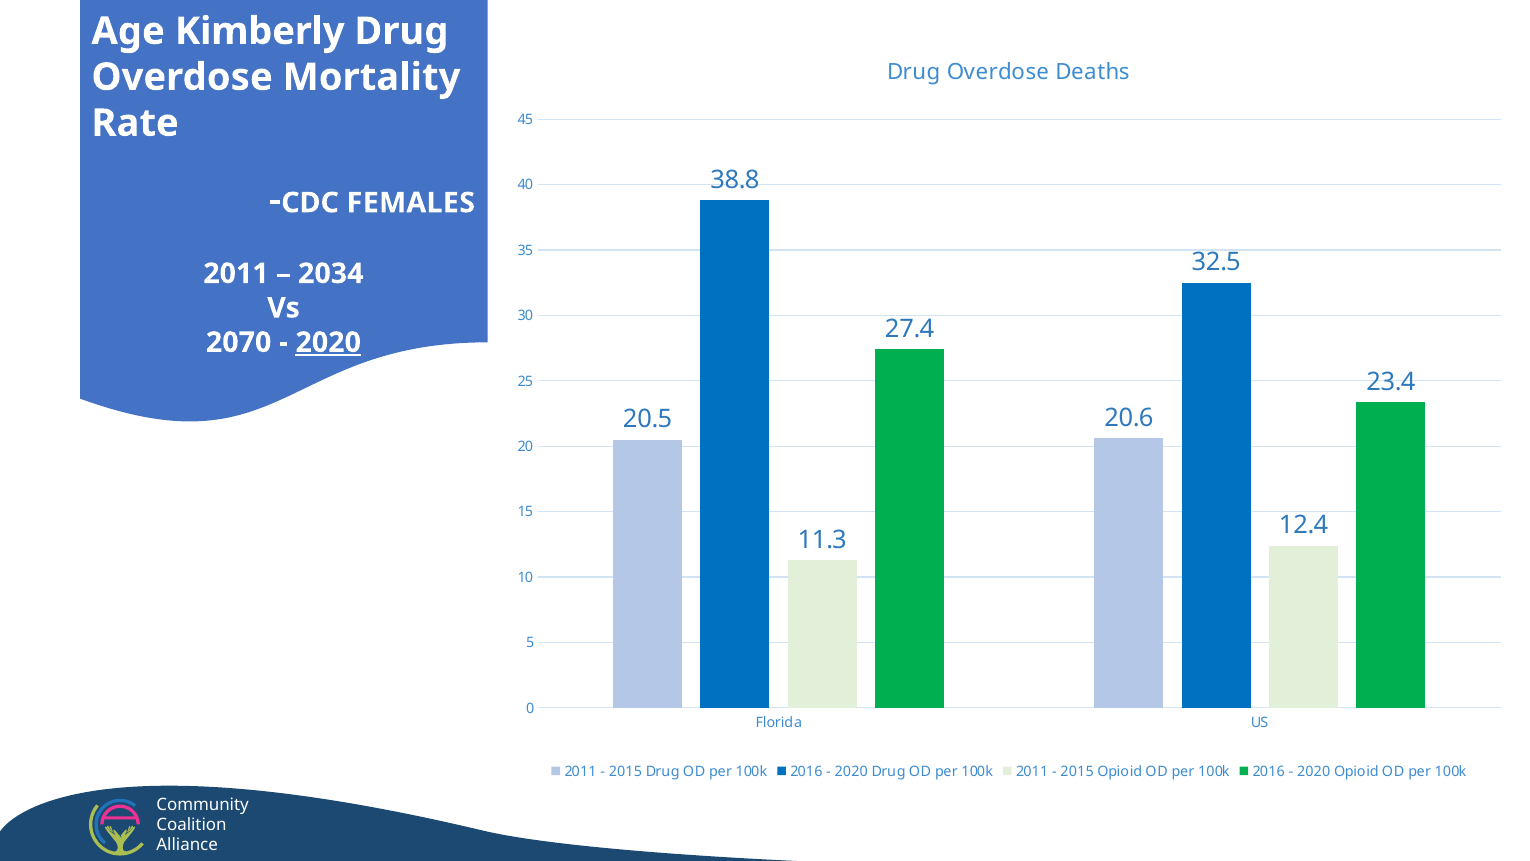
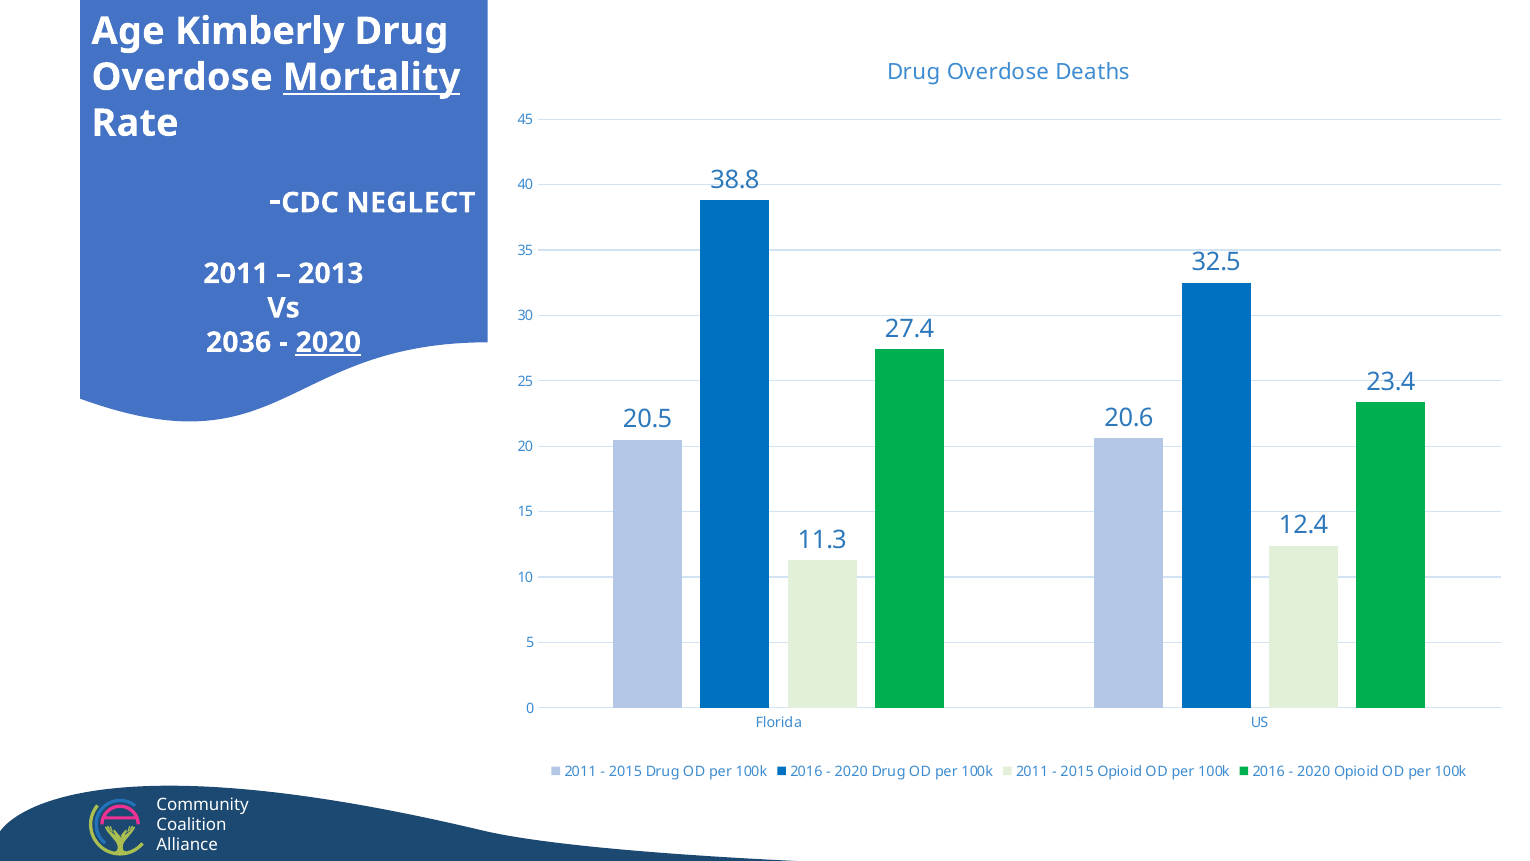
Mortality underline: none -> present (372, 77)
FEMALES: FEMALES -> NEGLECT (411, 203)
2034: 2034 -> 2013 (331, 273)
2070: 2070 -> 2036 (239, 342)
